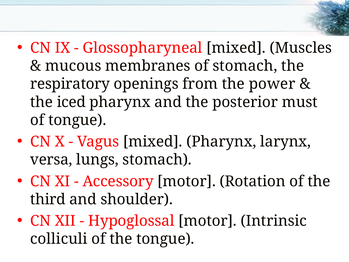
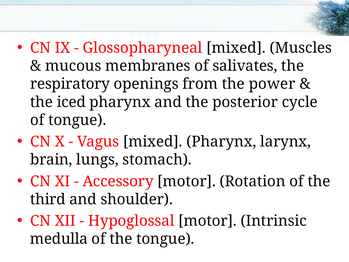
of stomach: stomach -> salivates (245, 66)
must: must -> cycle (300, 102)
versa: versa -> brain (51, 160)
colliculi: colliculi -> medulla (59, 239)
